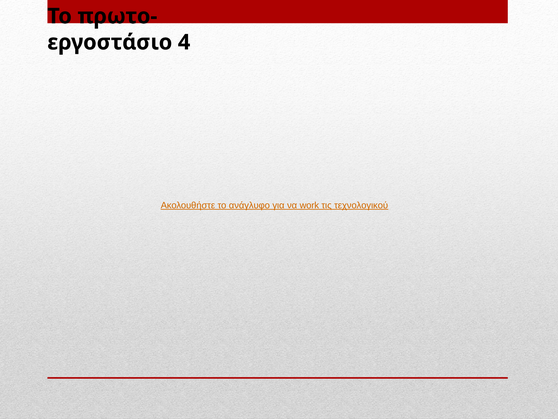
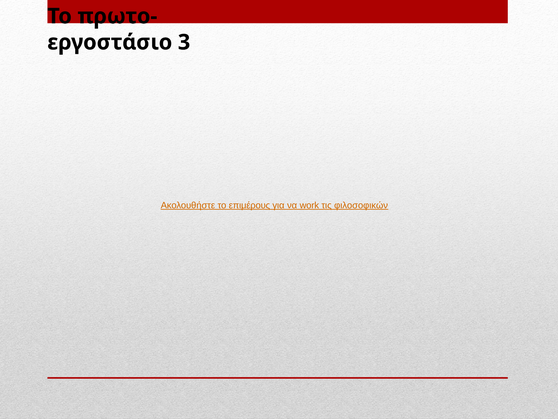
4: 4 -> 3 (184, 42)
ανάγλυφο: ανάγλυφο -> επιμέρους (249, 205)
τεχνολογικού: τεχνολογικού -> φιλοσοφικών (361, 205)
